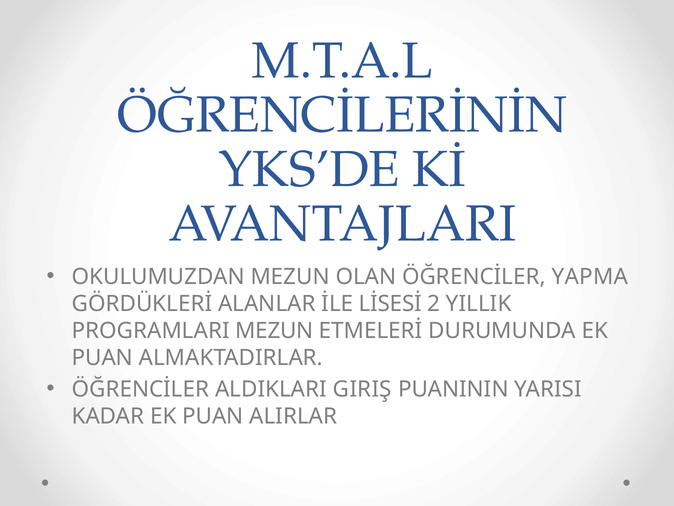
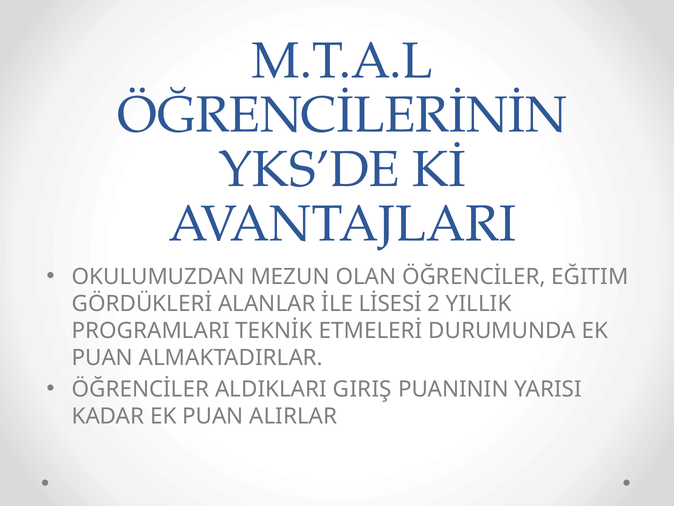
YAPMA: YAPMA -> EĞITIM (590, 276)
PROGRAMLARI MEZUN: MEZUN -> TEKNİK (274, 330)
